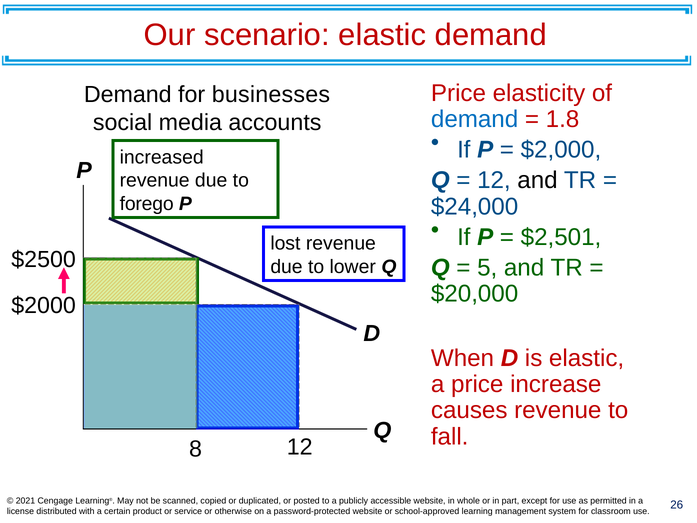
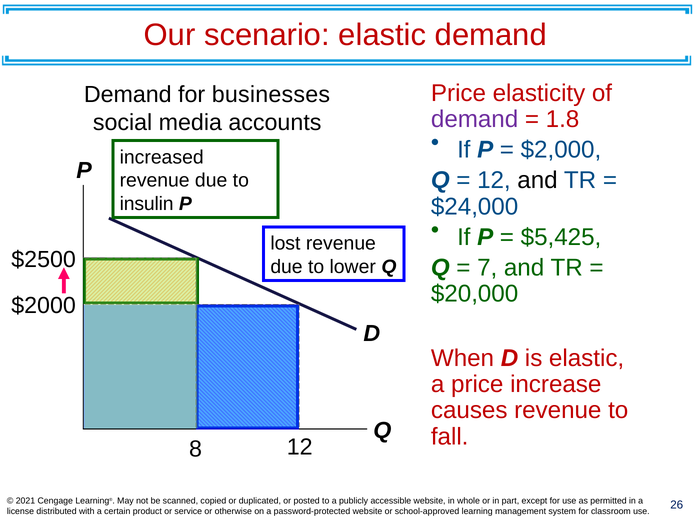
demand colour: blue -> purple (475, 119)
forego: forego -> insulin (147, 204)
$2,501: $2,501 -> $5,425 (561, 237)
5: 5 -> 7 (487, 268)
